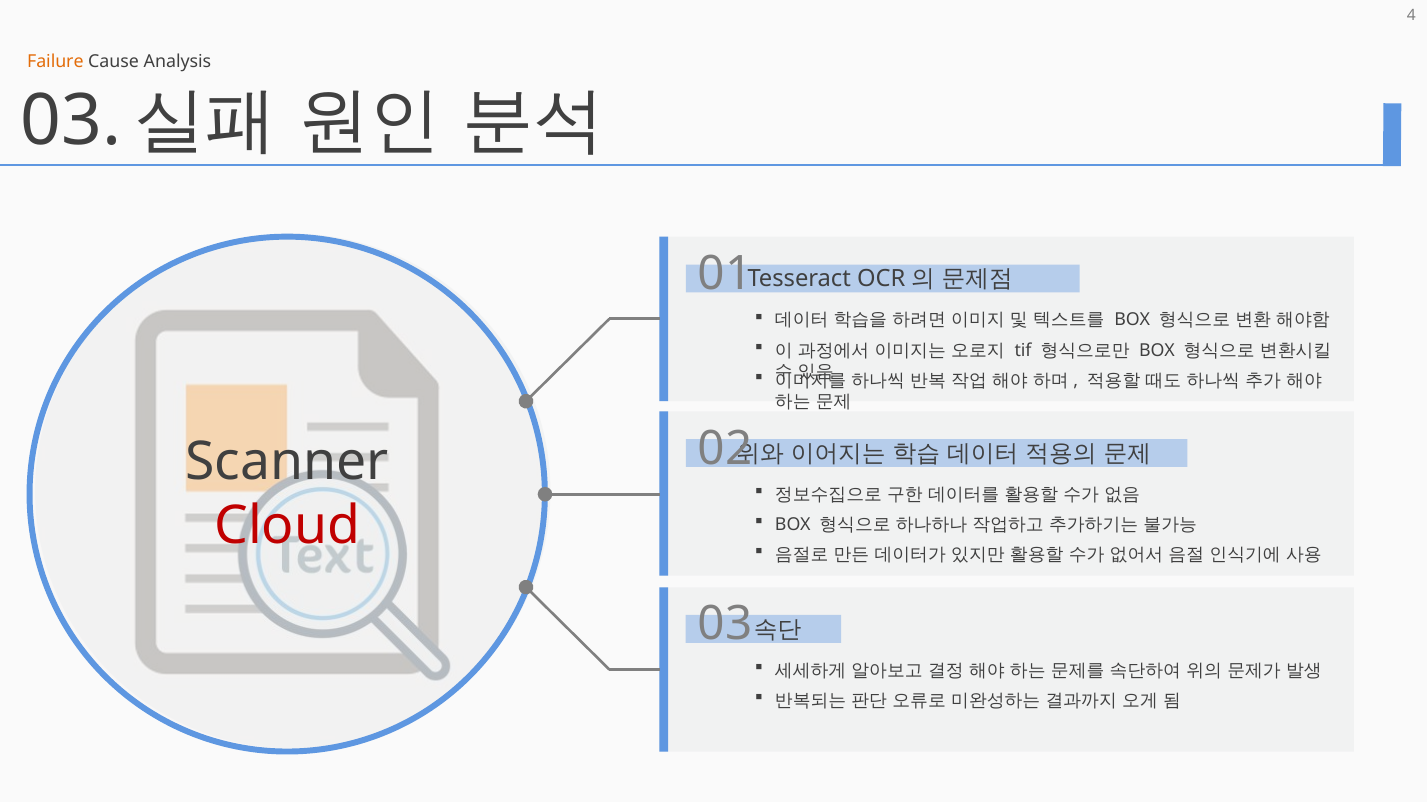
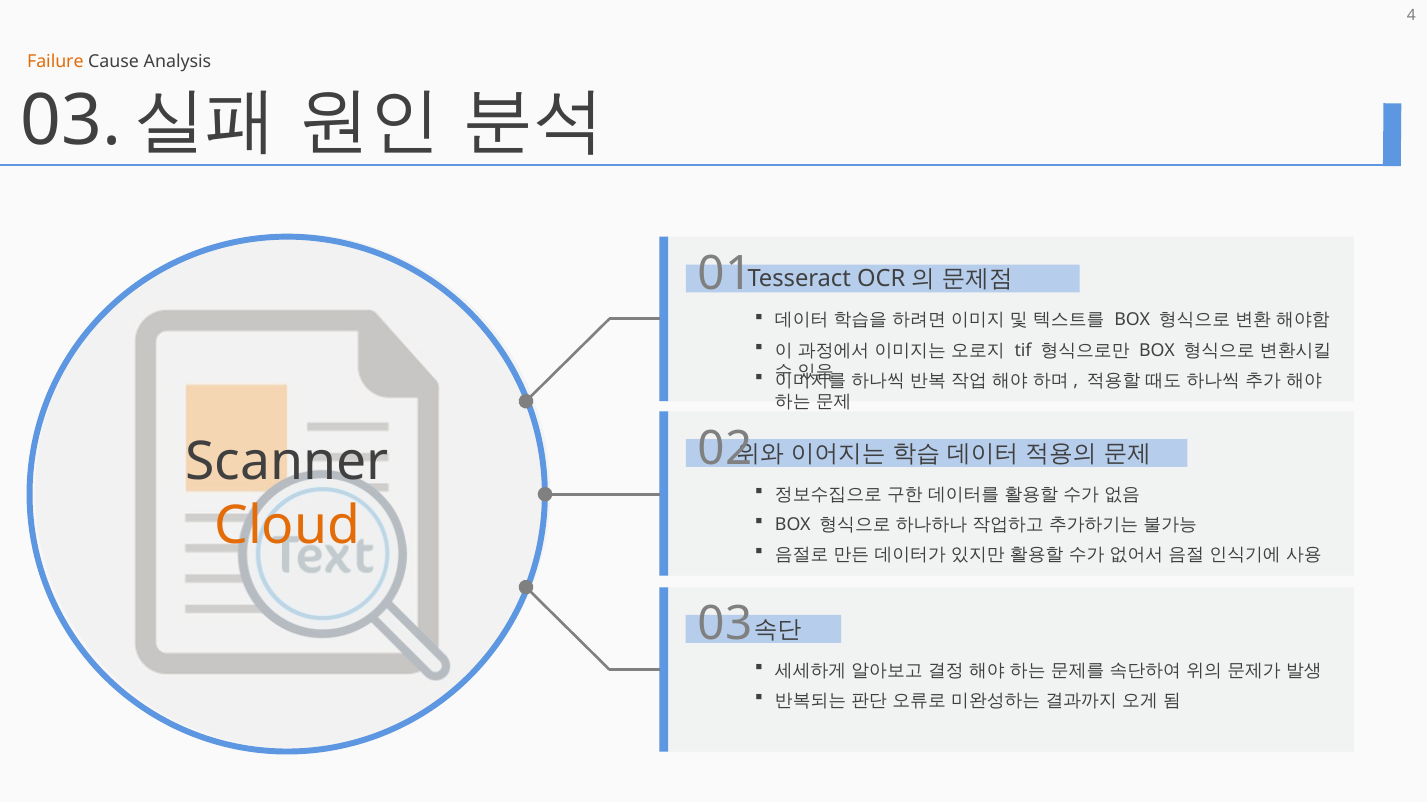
Cloud colour: red -> orange (287, 527)
